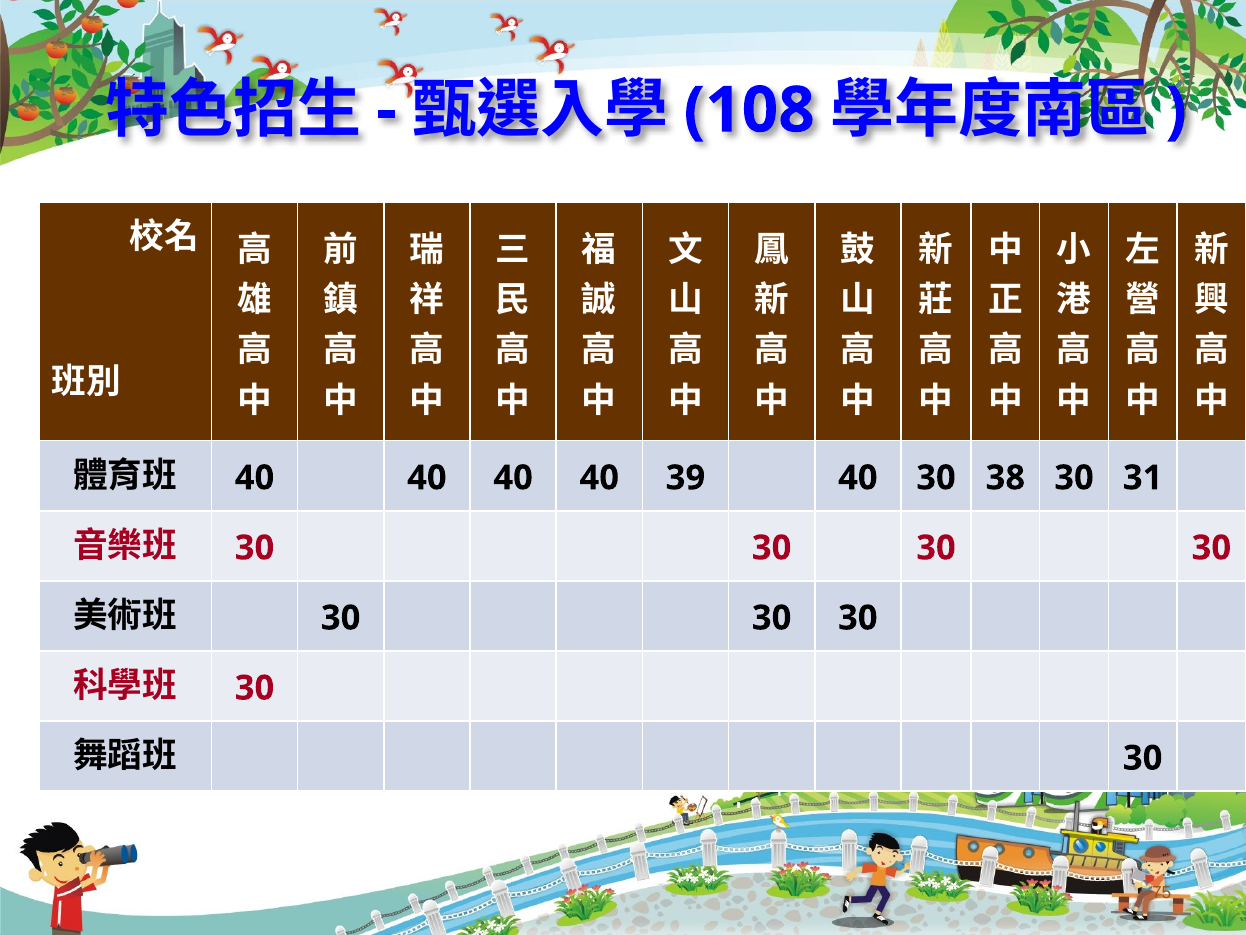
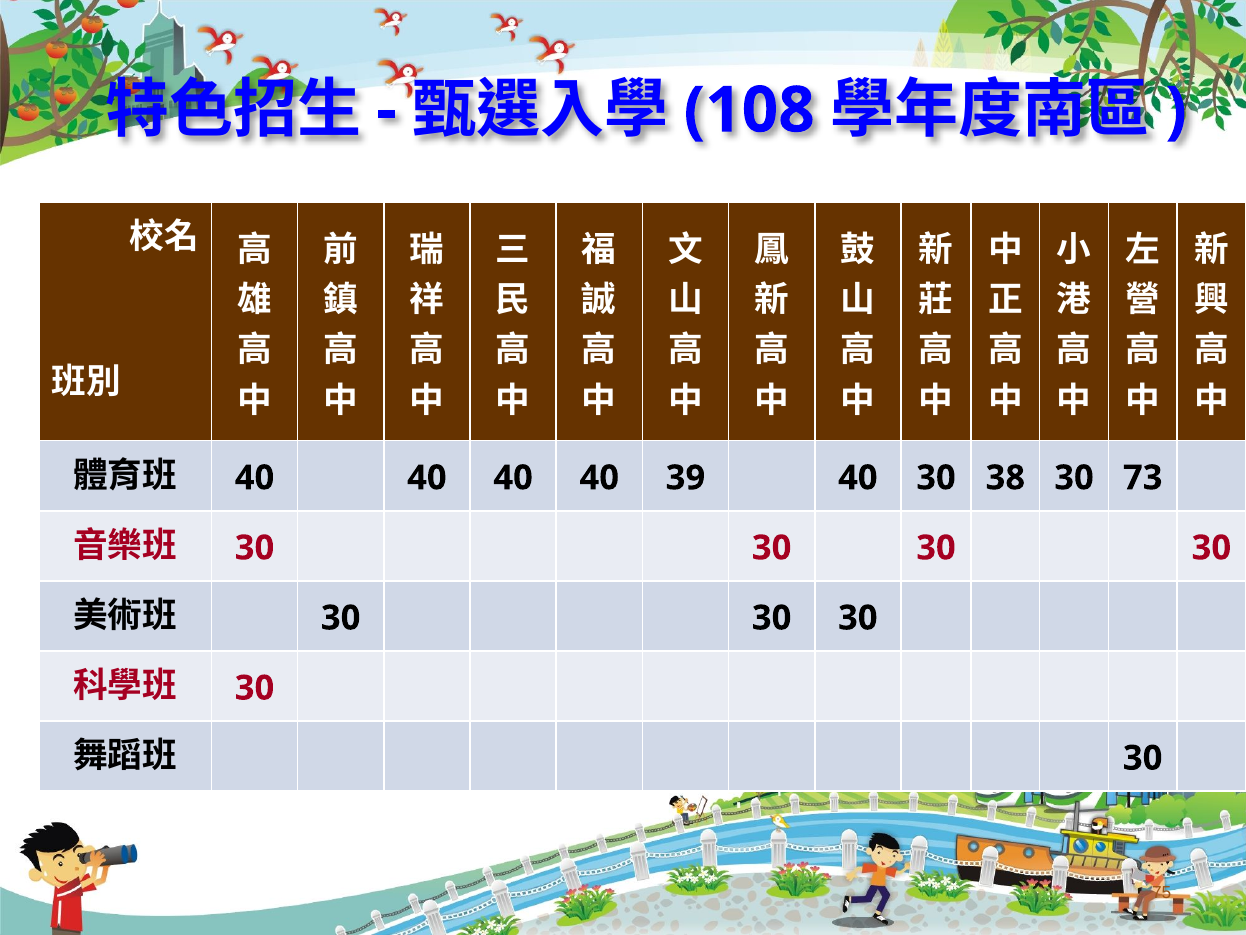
31: 31 -> 73 (1143, 478)
